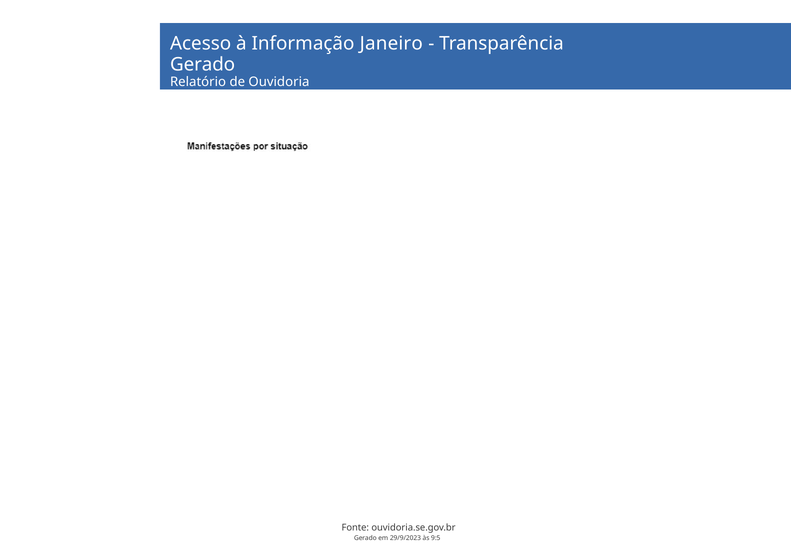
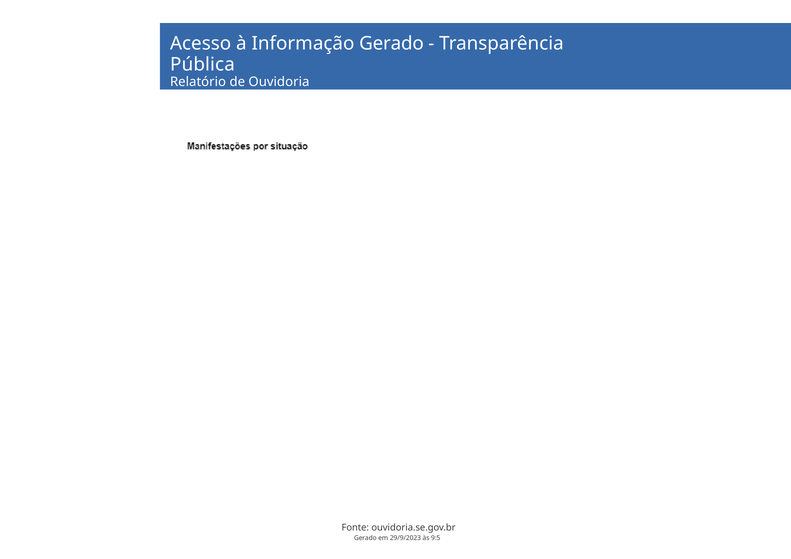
Informação Janeiro: Janeiro -> Gerado (391, 44)
Gerado: Gerado -> Pública (202, 65)
